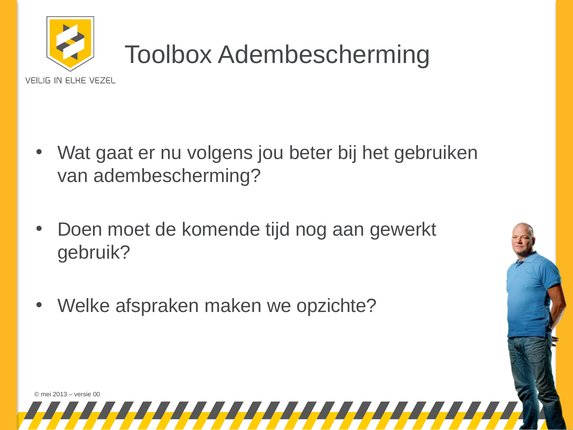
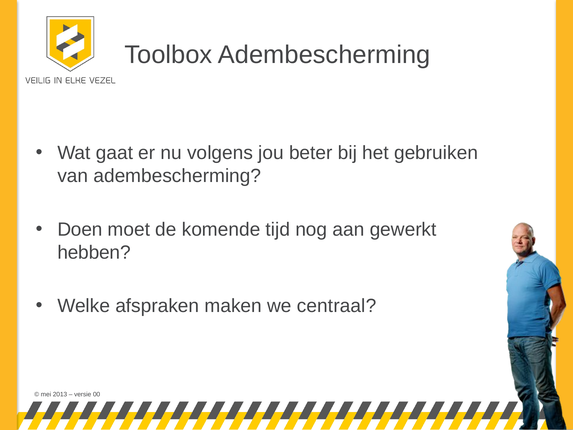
gebruik: gebruik -> hebben (94, 252)
opzichte: opzichte -> centraal (337, 306)
